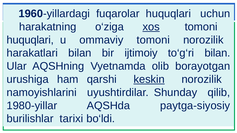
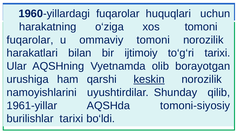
xos underline: present -> none (151, 27)
huquqlari: huquqlari -> fuqarolar (30, 40)
to‘g‘ri bilan: bilan -> tarixi (217, 53)
1980-yillar: 1980-yillar -> 1961-yillar (32, 106)
paytga-siyosiy: paytga-siyosiy -> tomoni-siyosiy (195, 106)
